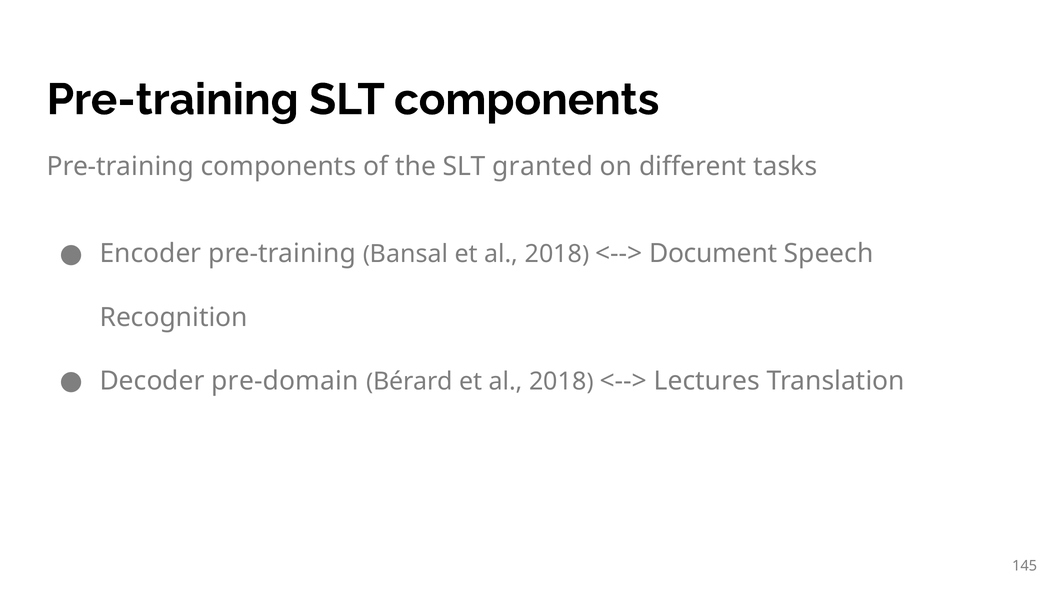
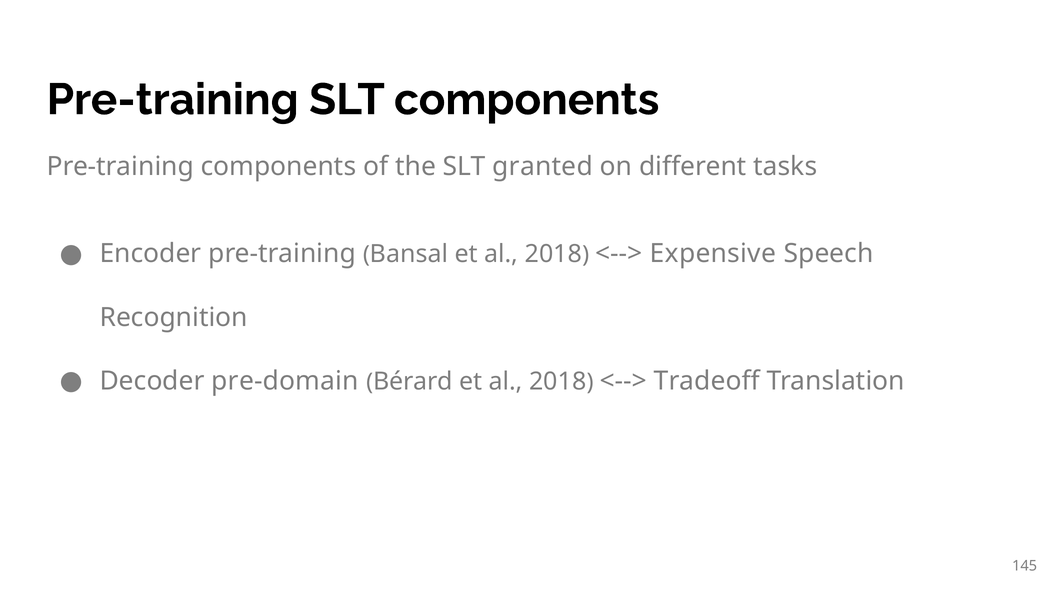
Document: Document -> Expensive (713, 254)
Lectures: Lectures -> Tradeoff (707, 381)
